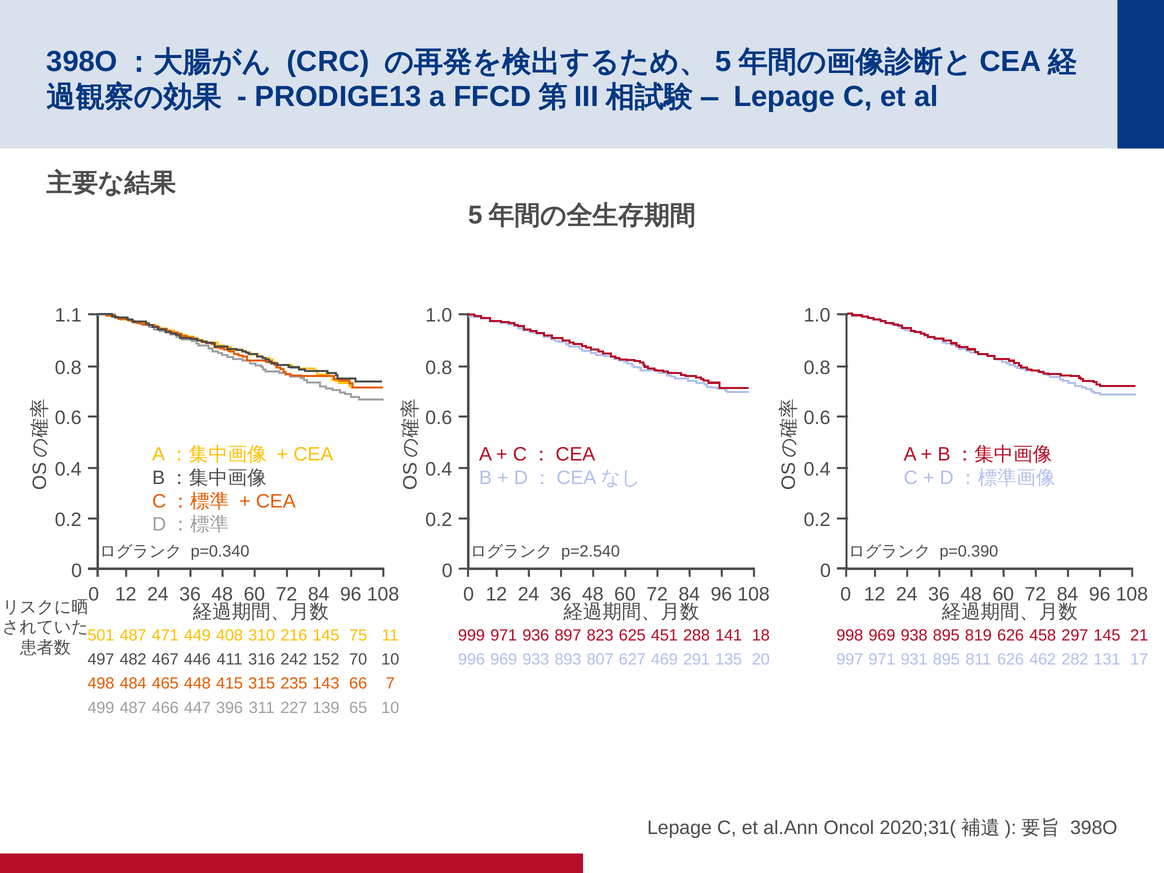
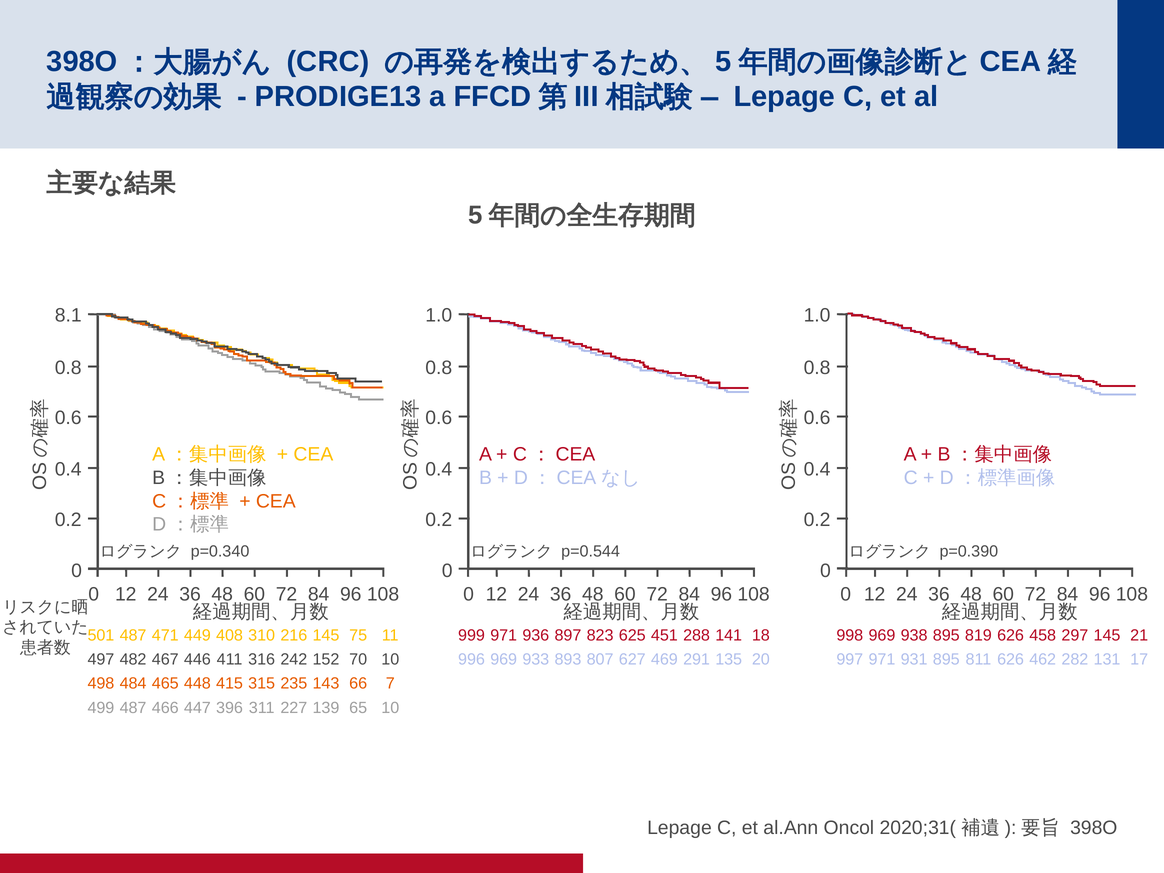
1.1: 1.1 -> 8.1 (68, 315)
p=2.540: p=2.540 -> p=0.544 (591, 551)
